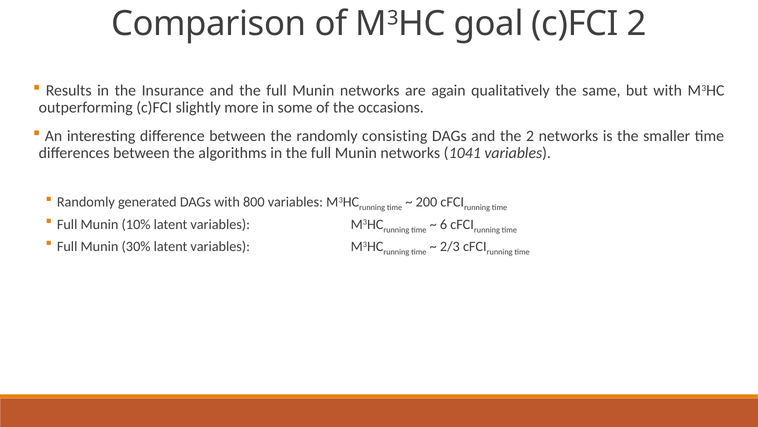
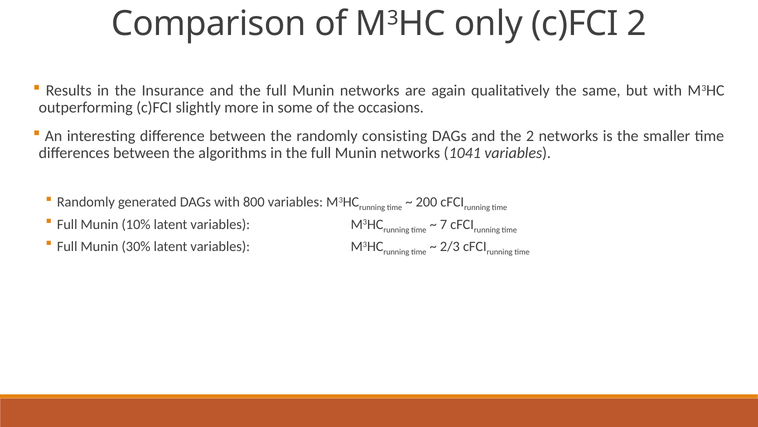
goal: goal -> only (489, 24)
6: 6 -> 7 (444, 224)
